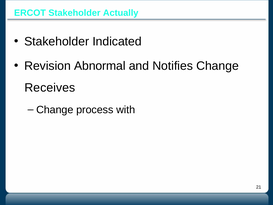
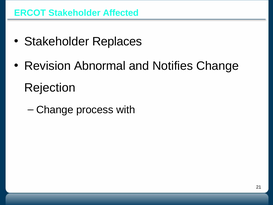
Actually: Actually -> Affected (121, 13)
Indicated: Indicated -> Replaces (117, 42)
Receives: Receives -> Rejection (50, 88)
